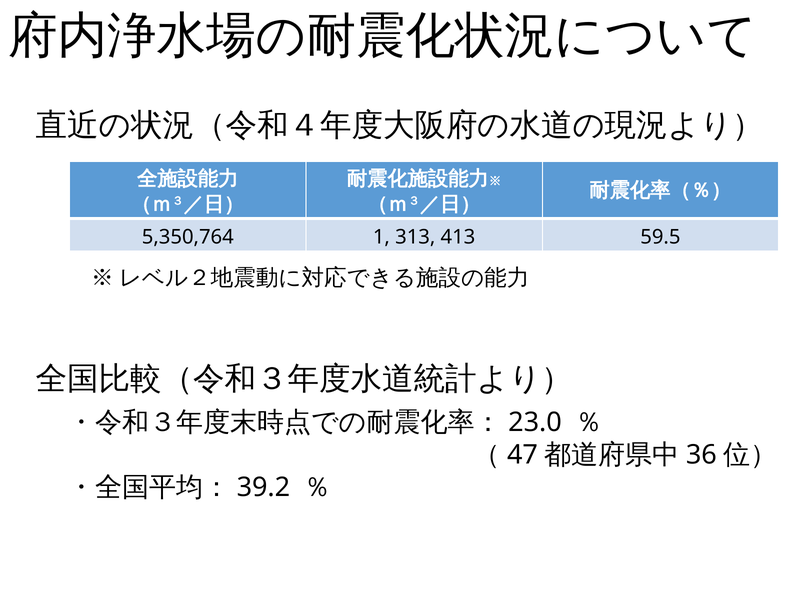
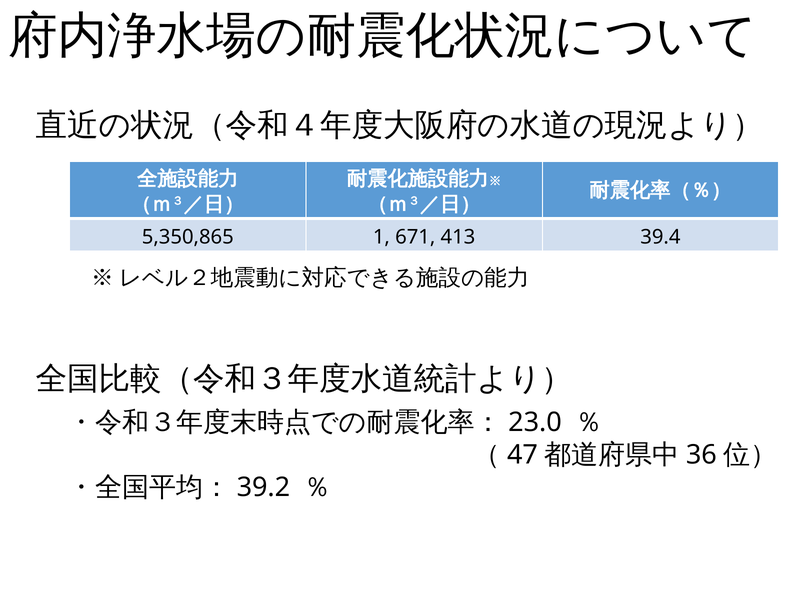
5,350,764: 5,350,764 -> 5,350,865 (188, 237)
313: 313 -> 671 (415, 237)
59.5: 59.5 -> 39.4 (660, 237)
